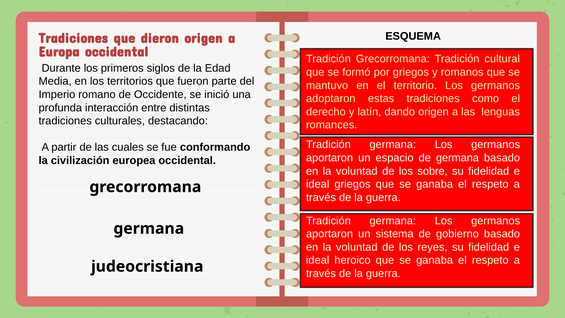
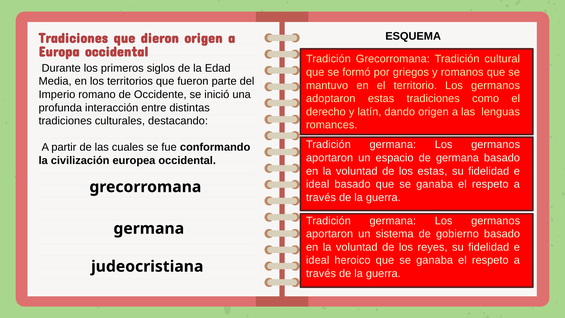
los sobre: sobre -> estas (432, 171)
ideal griegos: griegos -> basado (352, 184)
